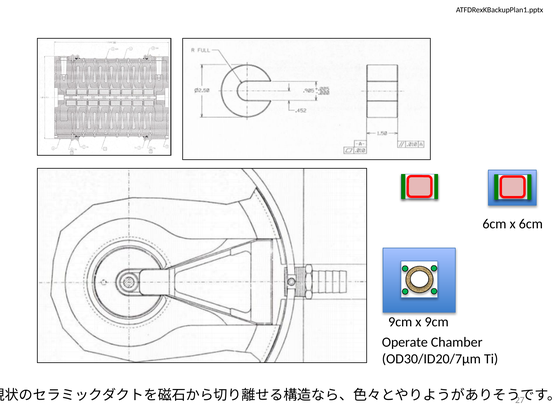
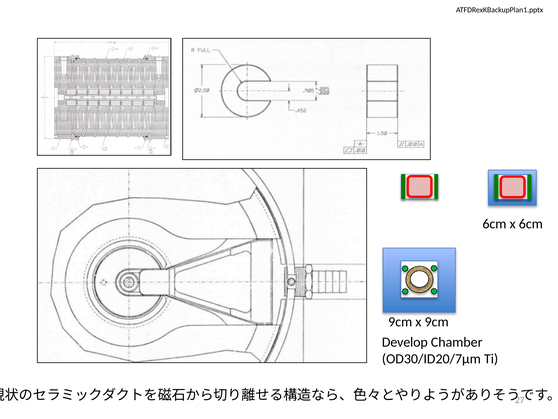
Operate: Operate -> Develop (405, 342)
